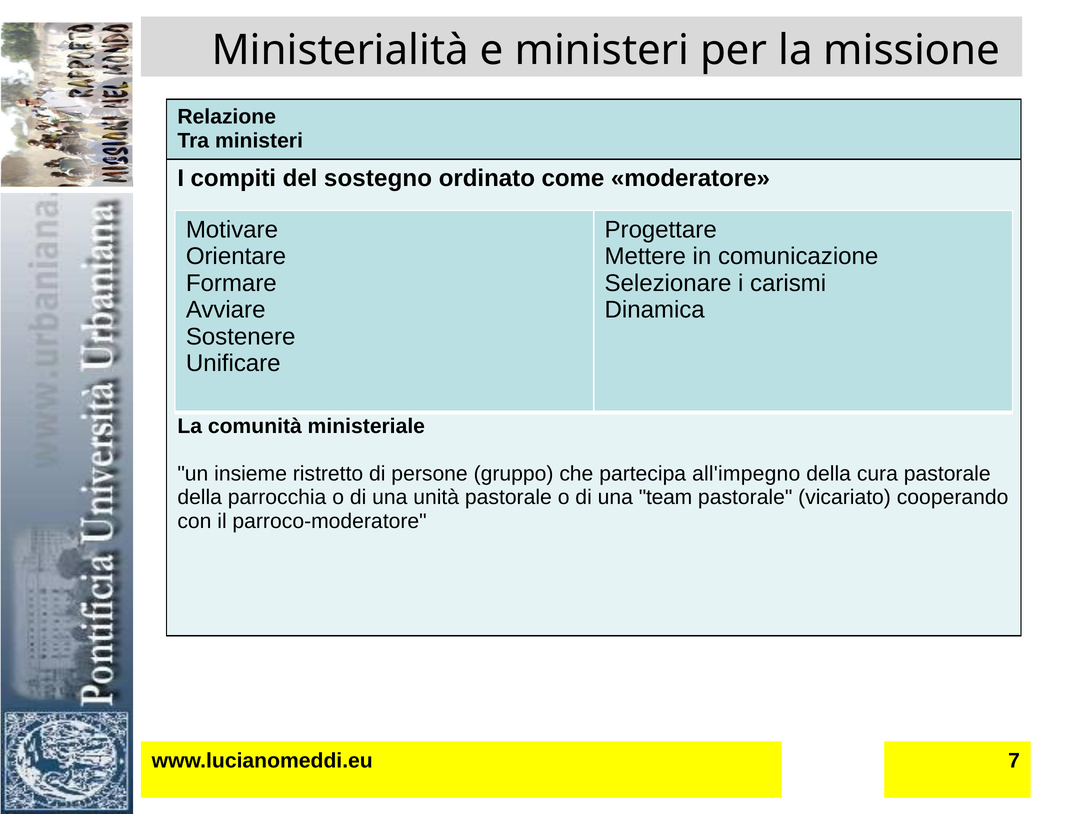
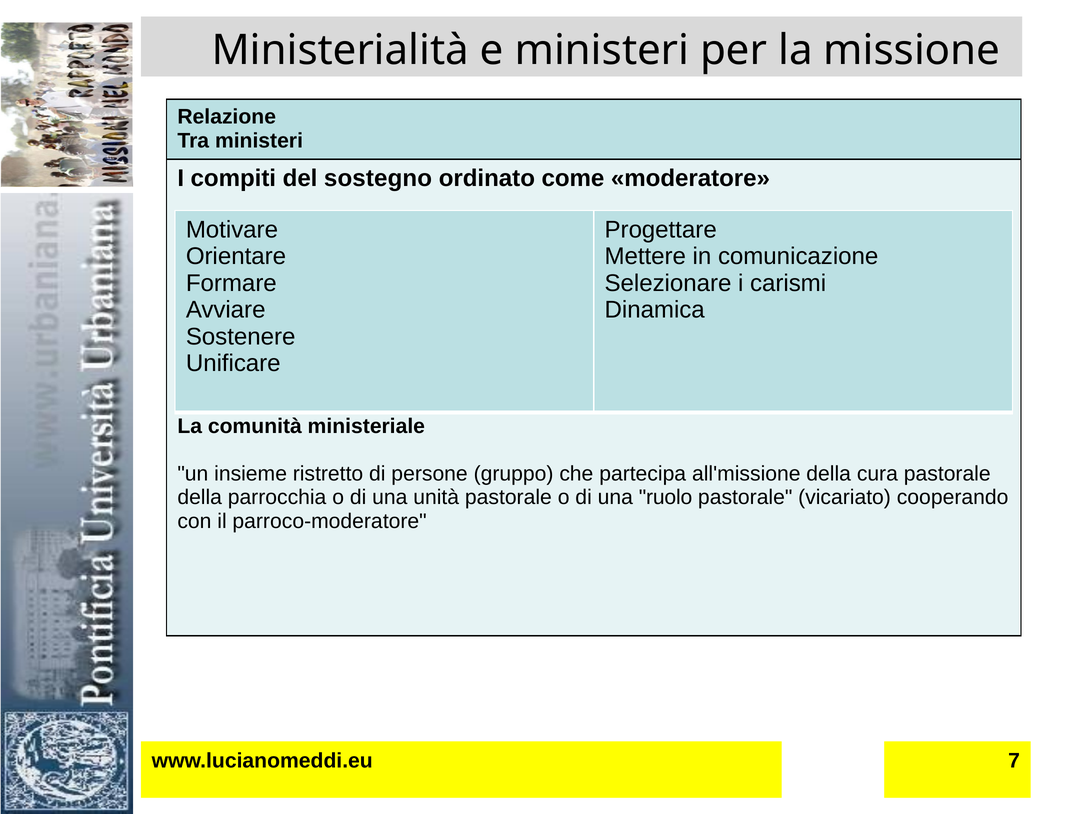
all'impegno: all'impegno -> all'missione (746, 474)
team: team -> ruolo (666, 497)
